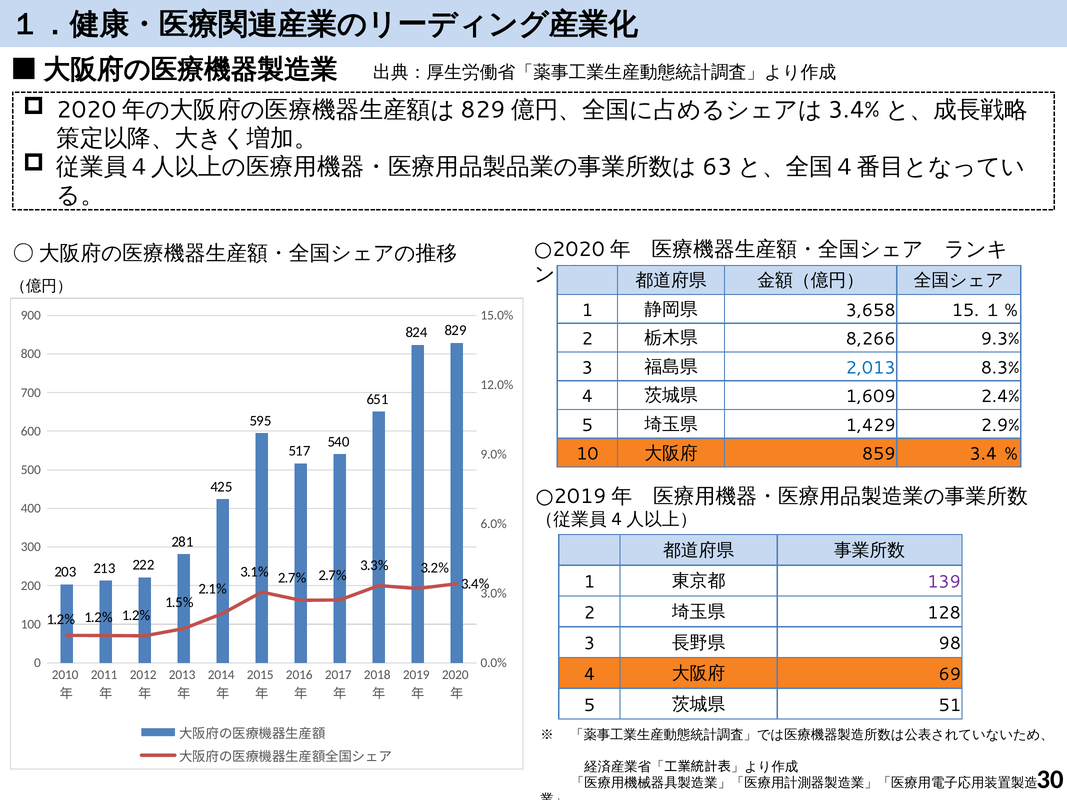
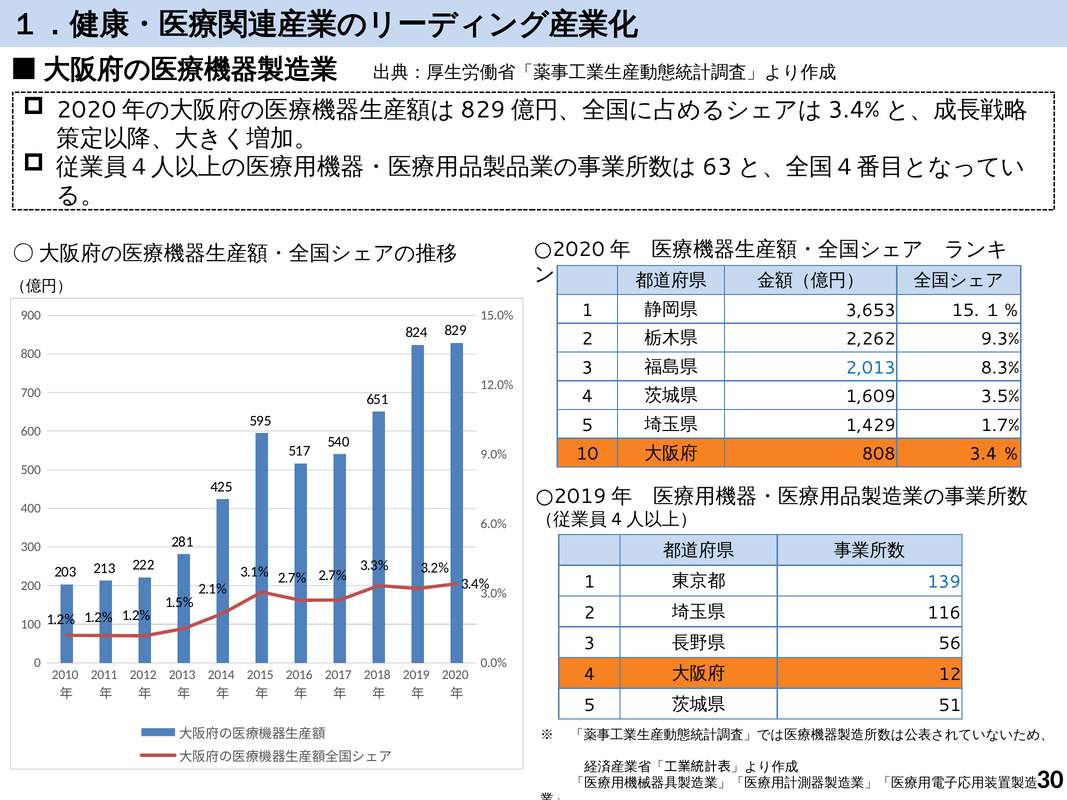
3,658: 3,658 -> 3,653 (871, 310)
8,266: 8,266 -> 2,262 (871, 339)
2.4%: 2.4% -> 3.5% (1000, 397)
2.9%: 2.9% -> 1.7% (1000, 425)
859: 859 -> 808 (879, 454)
139 colour: purple -> blue (944, 582)
128: 128 -> 116 (944, 613)
98: 98 -> 56 (950, 644)
69: 69 -> 12 (950, 675)
